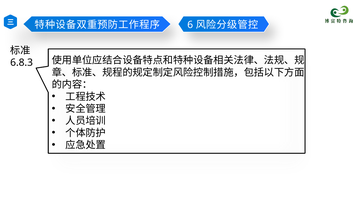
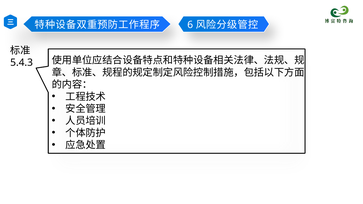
6.8.3: 6.8.3 -> 5.4.3 (22, 63)
